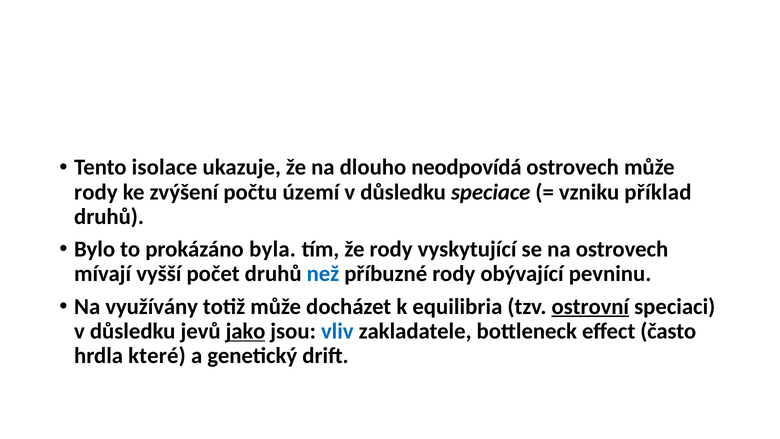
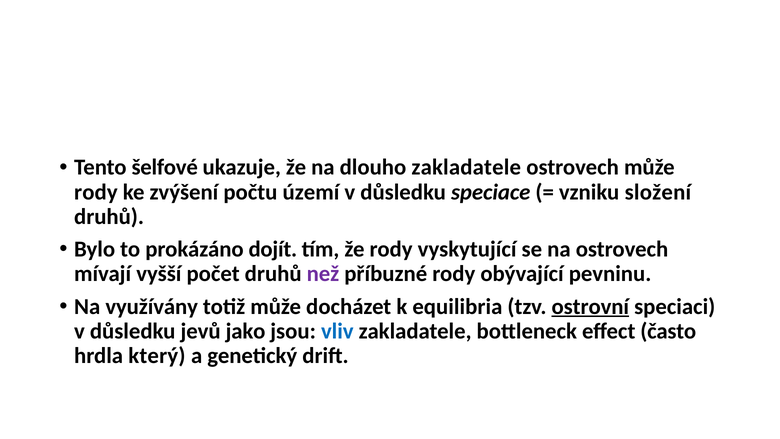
isolace: isolace -> šelfové (165, 167)
dlouho neodpovídá: neodpovídá -> zakladatele (466, 167)
příklad: příklad -> složení (658, 192)
byla: byla -> dojít (273, 249)
než colour: blue -> purple (323, 274)
jako underline: present -> none (246, 331)
které: které -> který (157, 356)
